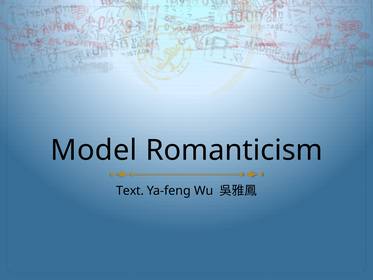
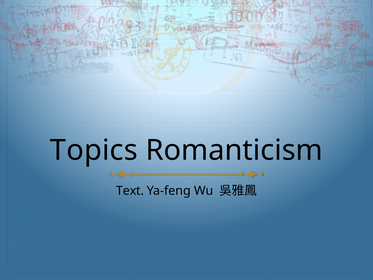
Model: Model -> Topics (94, 150)
